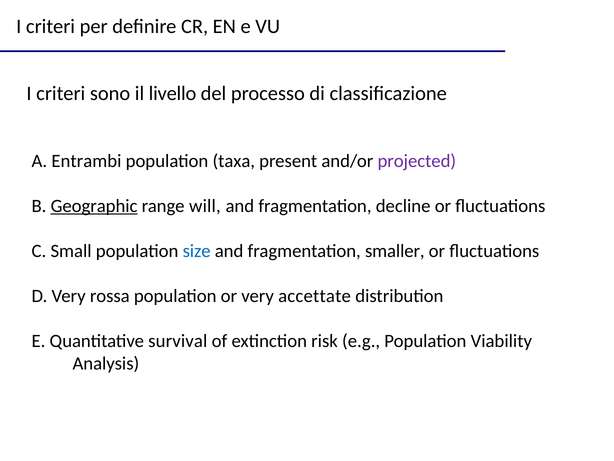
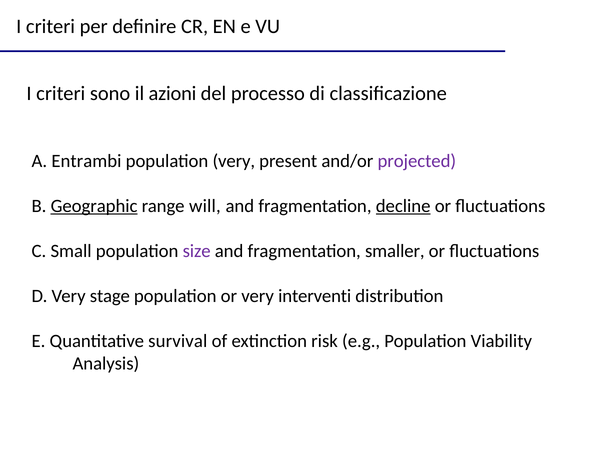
livello: livello -> azioni (173, 93)
population taxa: taxa -> very (234, 161)
decline underline: none -> present (403, 206)
size colour: blue -> purple (197, 251)
rossa: rossa -> stage (110, 296)
accettate: accettate -> interventi (315, 296)
